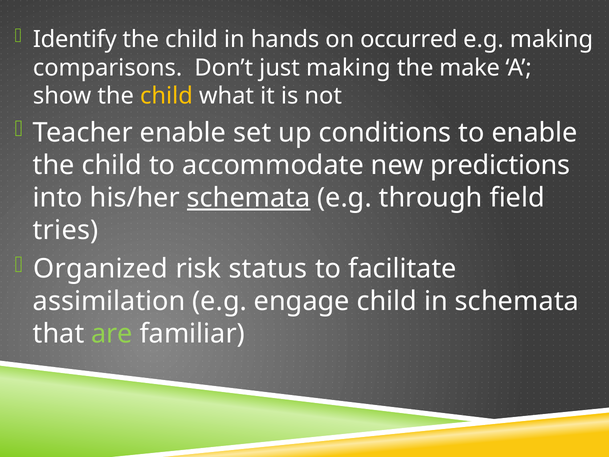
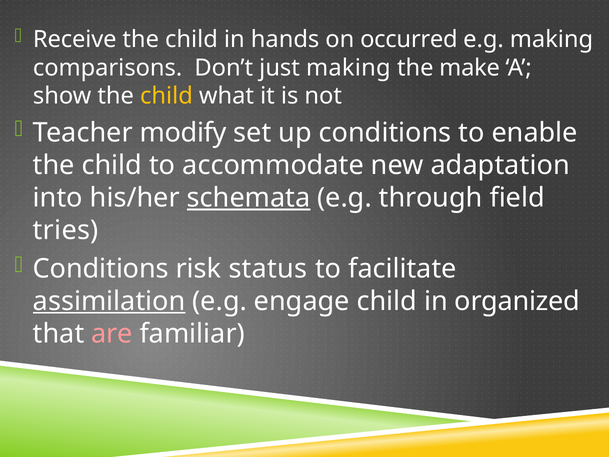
Identify: Identify -> Receive (75, 39)
Teacher enable: enable -> modify (183, 133)
predictions: predictions -> adaptation (500, 165)
Organized: Organized -> Conditions (101, 269)
assimilation underline: none -> present (109, 301)
in schemata: schemata -> organized (517, 301)
are colour: light green -> pink (112, 334)
